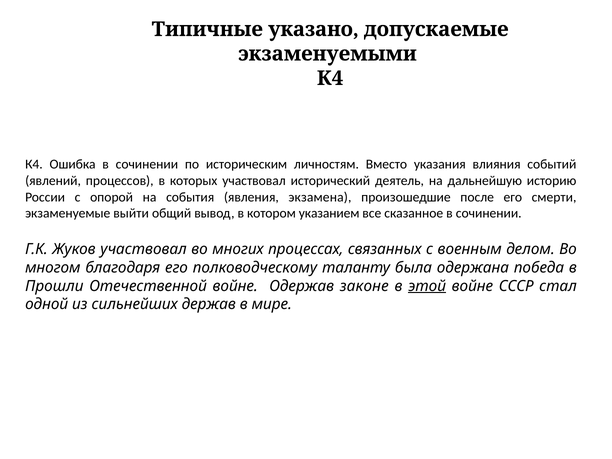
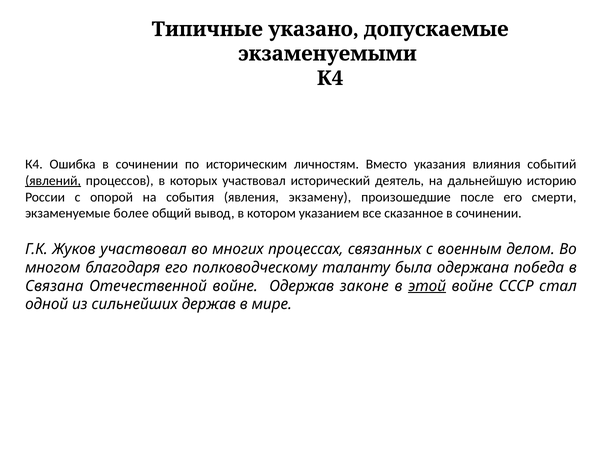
явлений underline: none -> present (53, 181)
экзамена: экзамена -> экзамену (320, 197)
выйти: выйти -> более (131, 213)
Прошли: Прошли -> Связана (54, 286)
